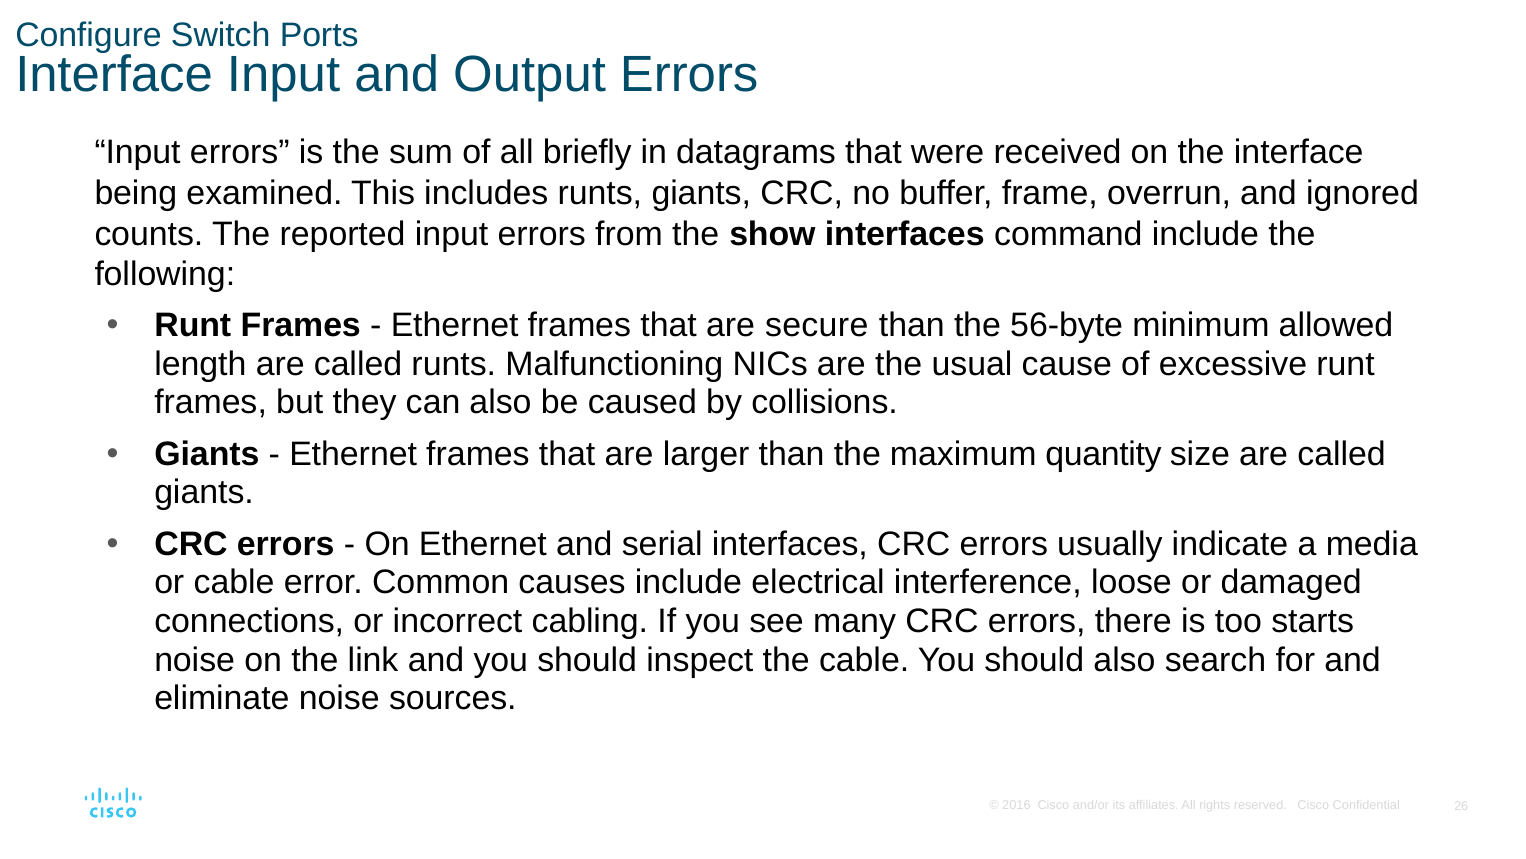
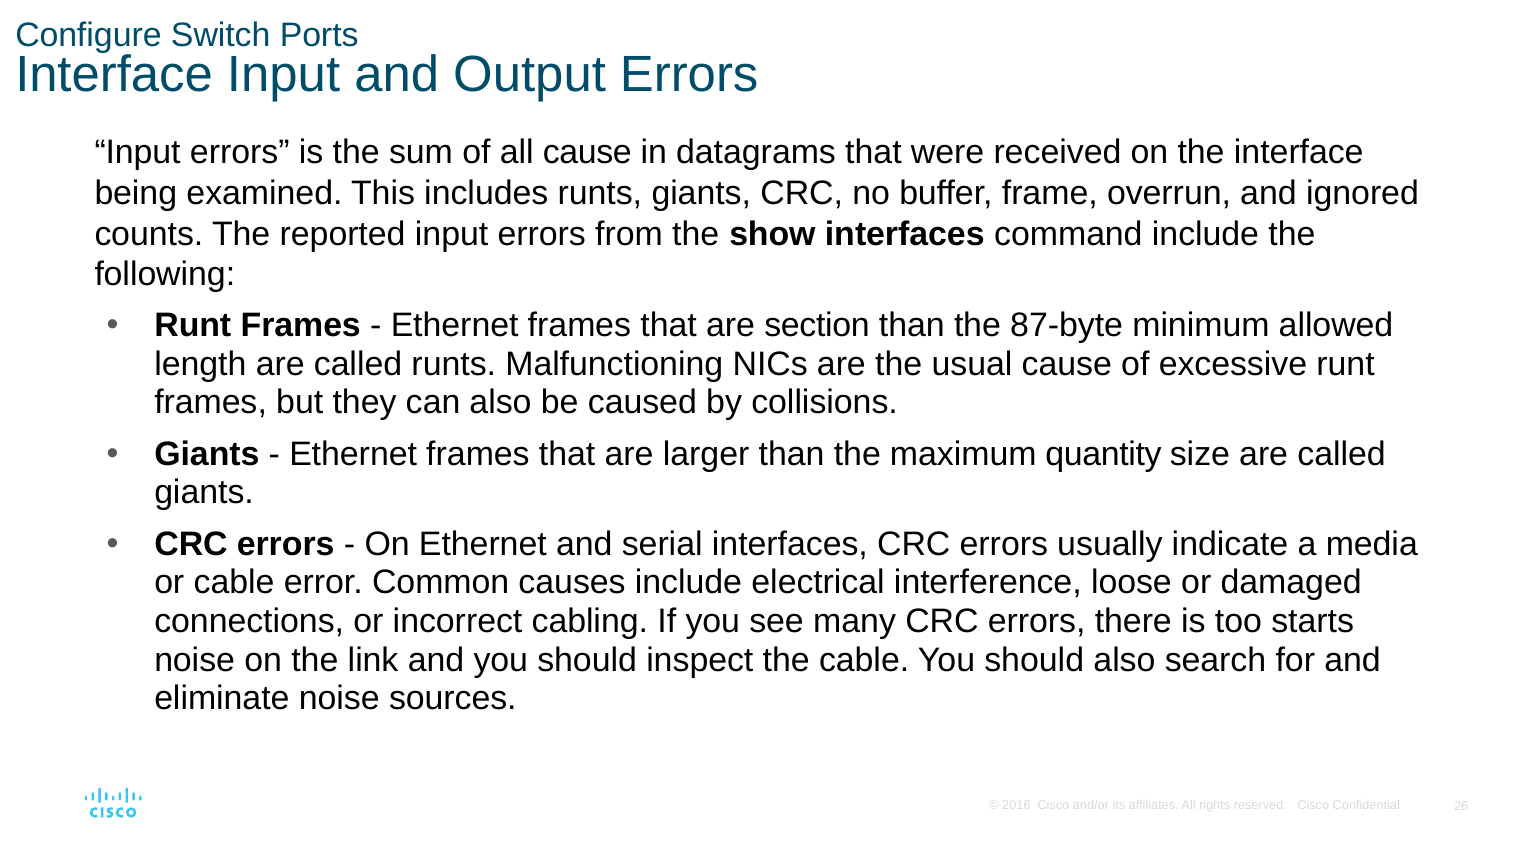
all briefly: briefly -> cause (587, 152)
secure: secure -> section (817, 325)
56-byte: 56-byte -> 87-byte (1067, 325)
